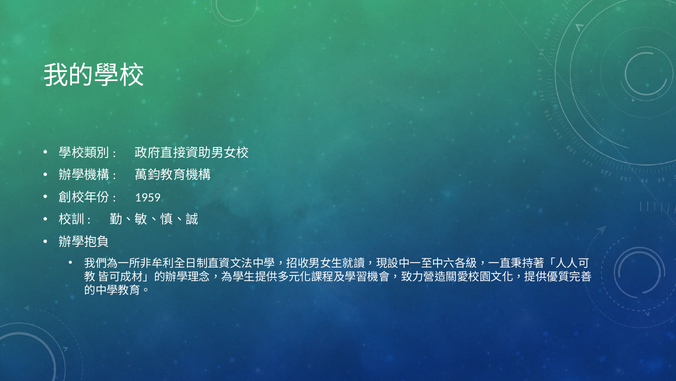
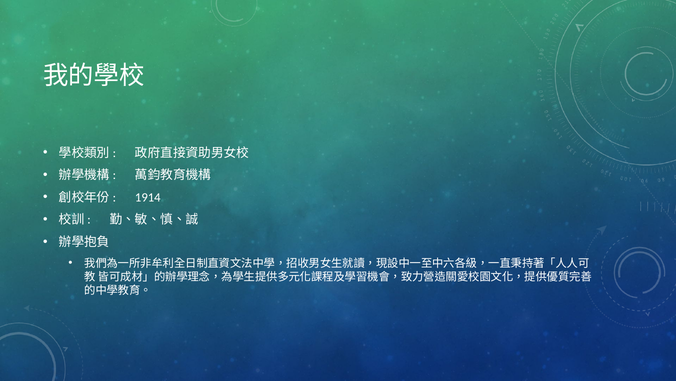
1959: 1959 -> 1914 (148, 197)
